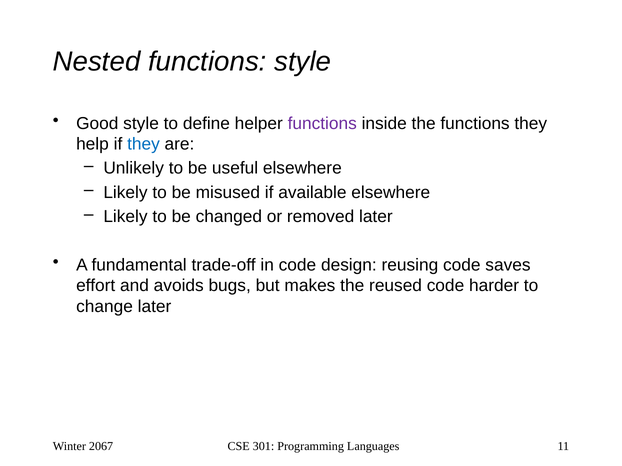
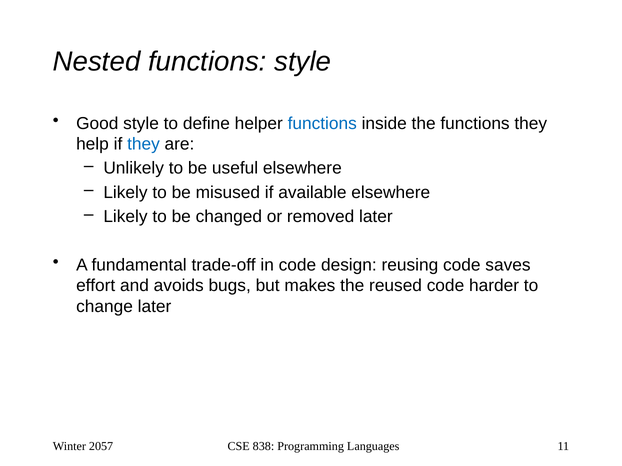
functions colour: purple -> blue (322, 124)
2067: 2067 -> 2057 (101, 447)
301: 301 -> 838 (263, 447)
